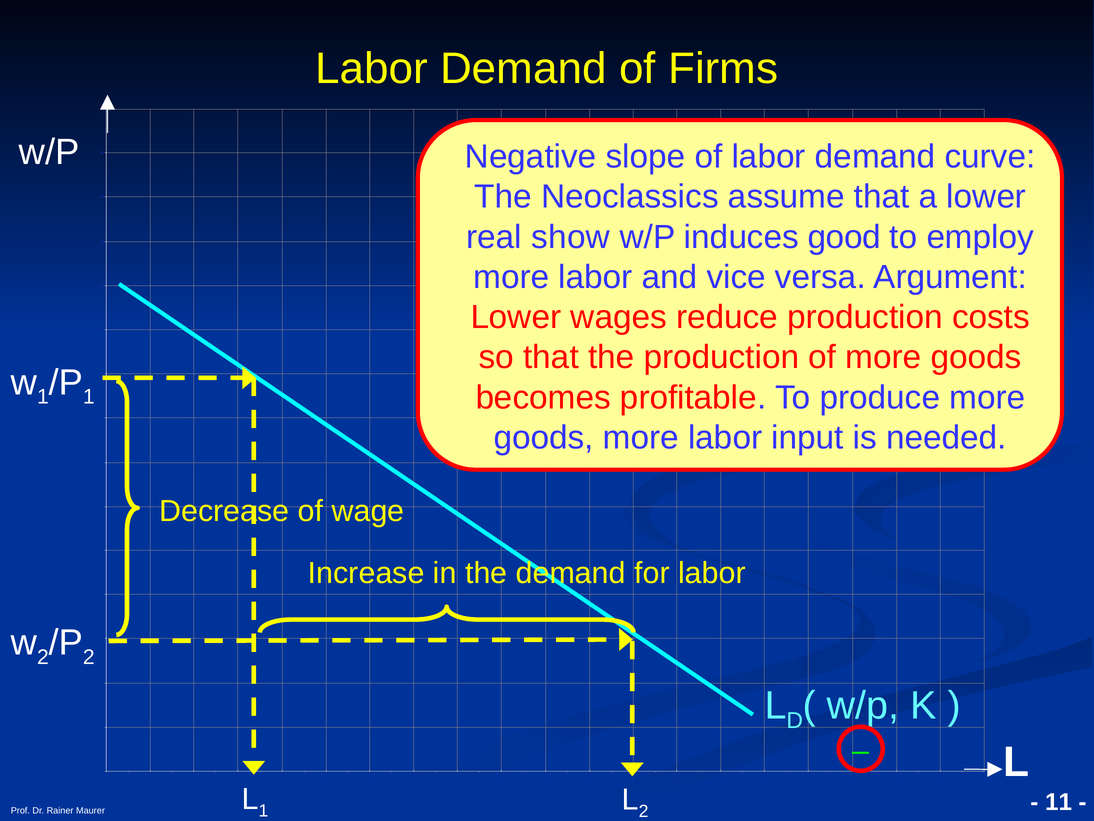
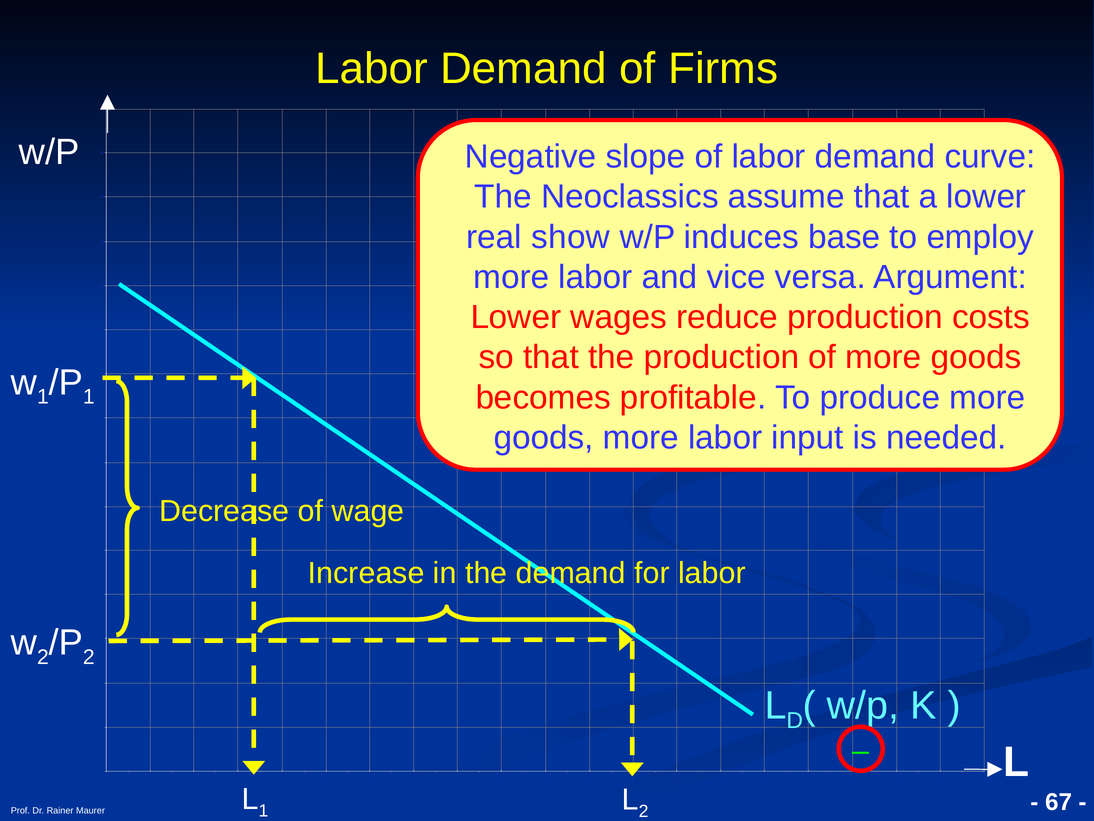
good: good -> base (844, 237)
11: 11 -> 67 (1059, 802)
